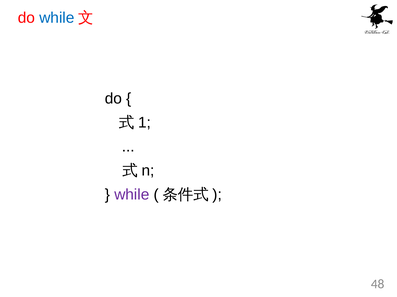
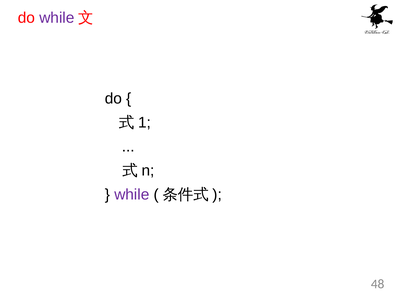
while colour: blue -> purple (57, 18)
